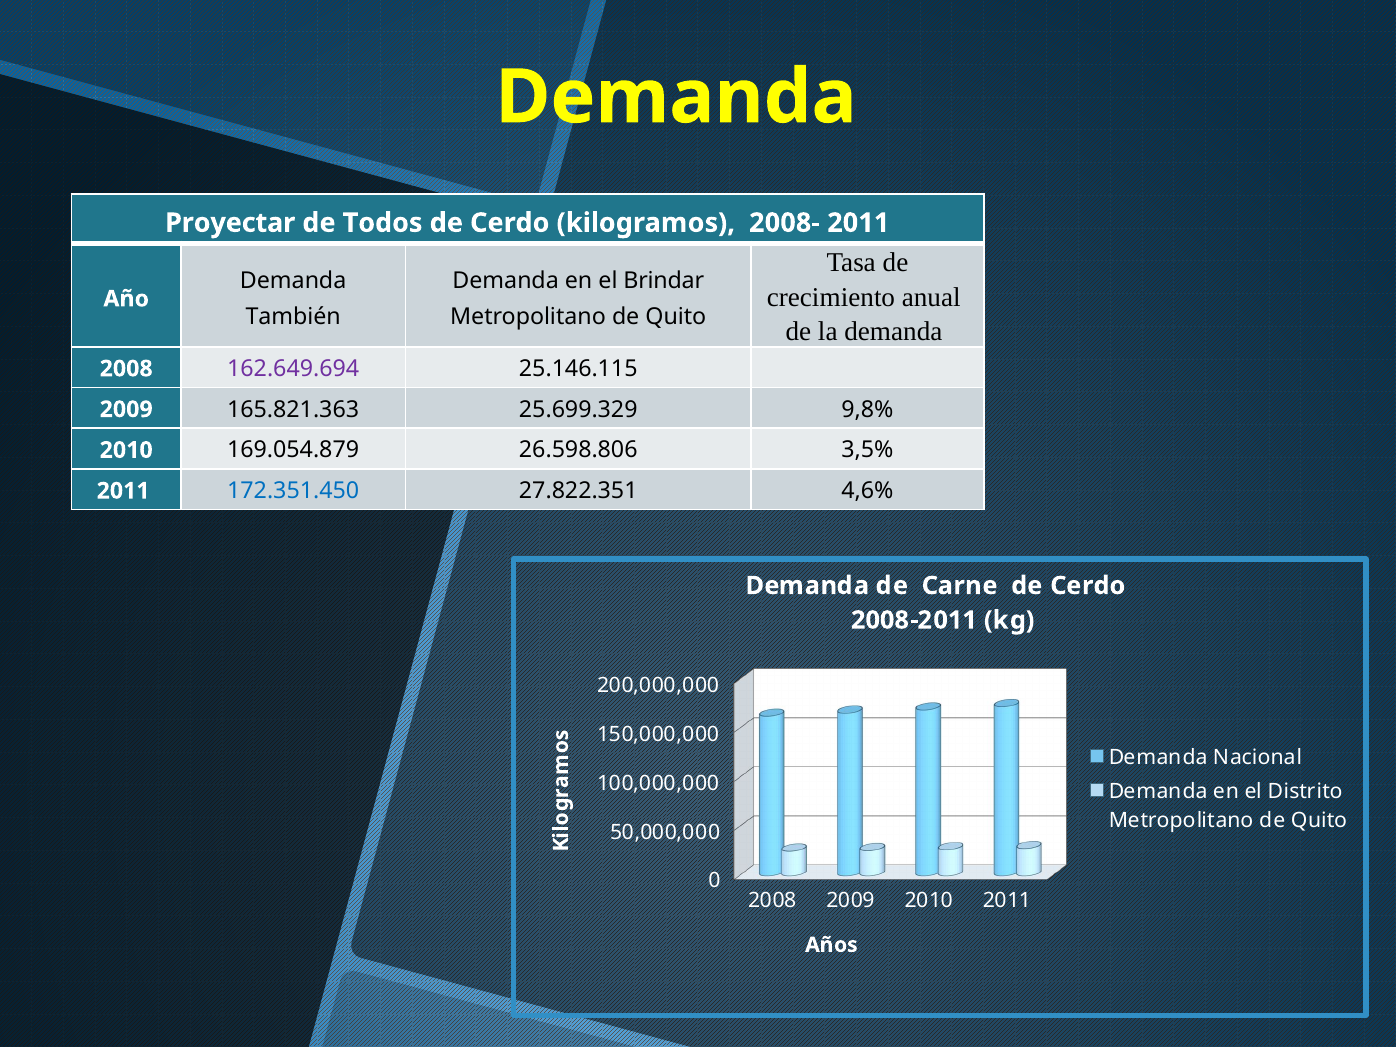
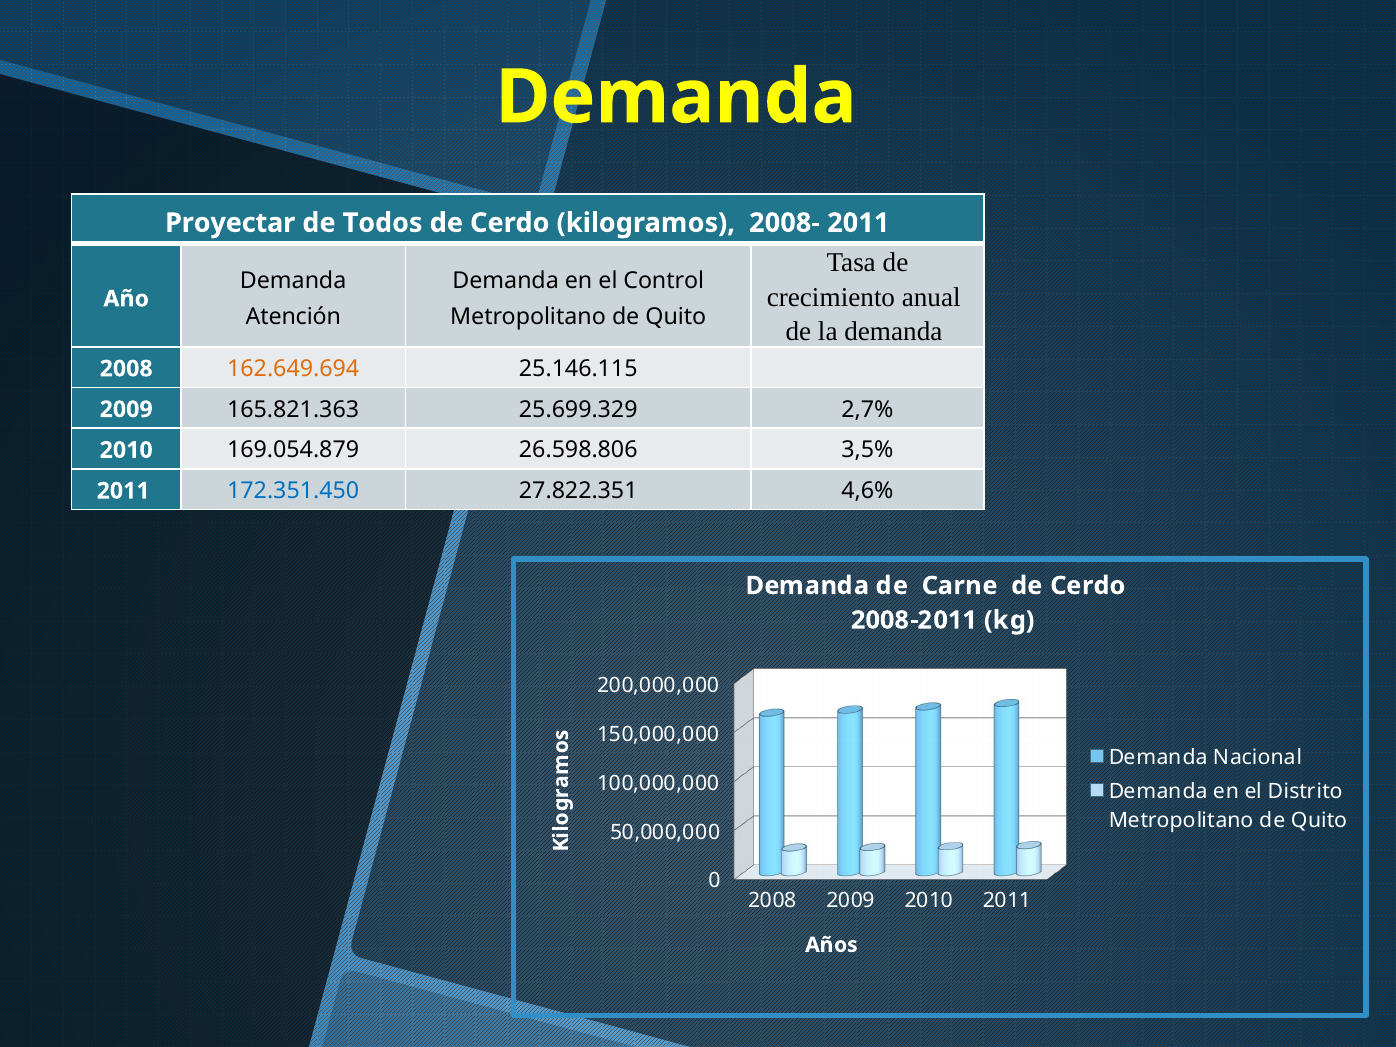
Brindar: Brindar -> Control (664, 281)
También: También -> Atención (293, 317)
162.649.694 colour: purple -> orange (293, 369)
9,8%: 9,8% -> 2,7% (867, 409)
